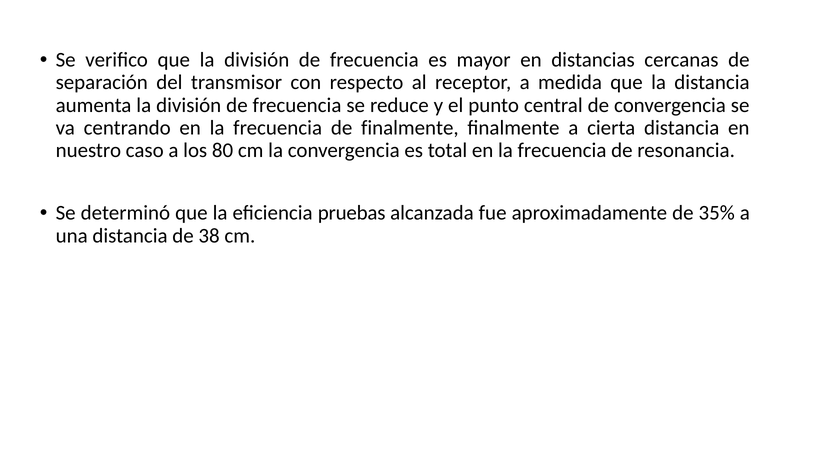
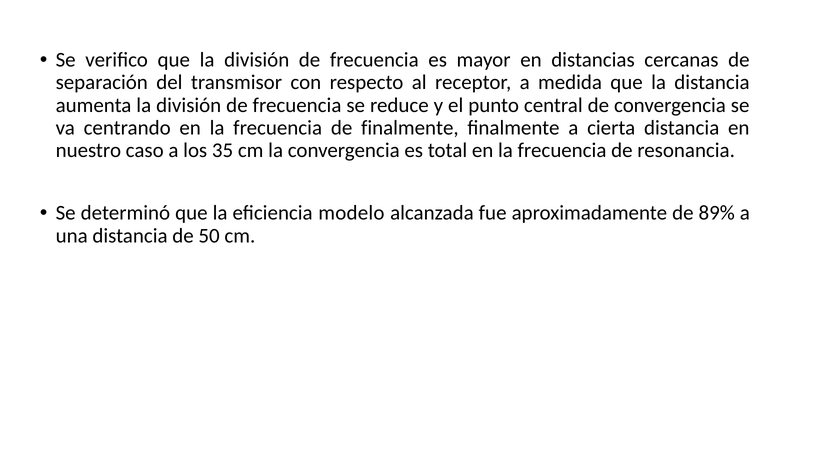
80: 80 -> 35 (223, 150)
pruebas: pruebas -> modelo (351, 213)
35%: 35% -> 89% (717, 213)
38: 38 -> 50 (209, 236)
